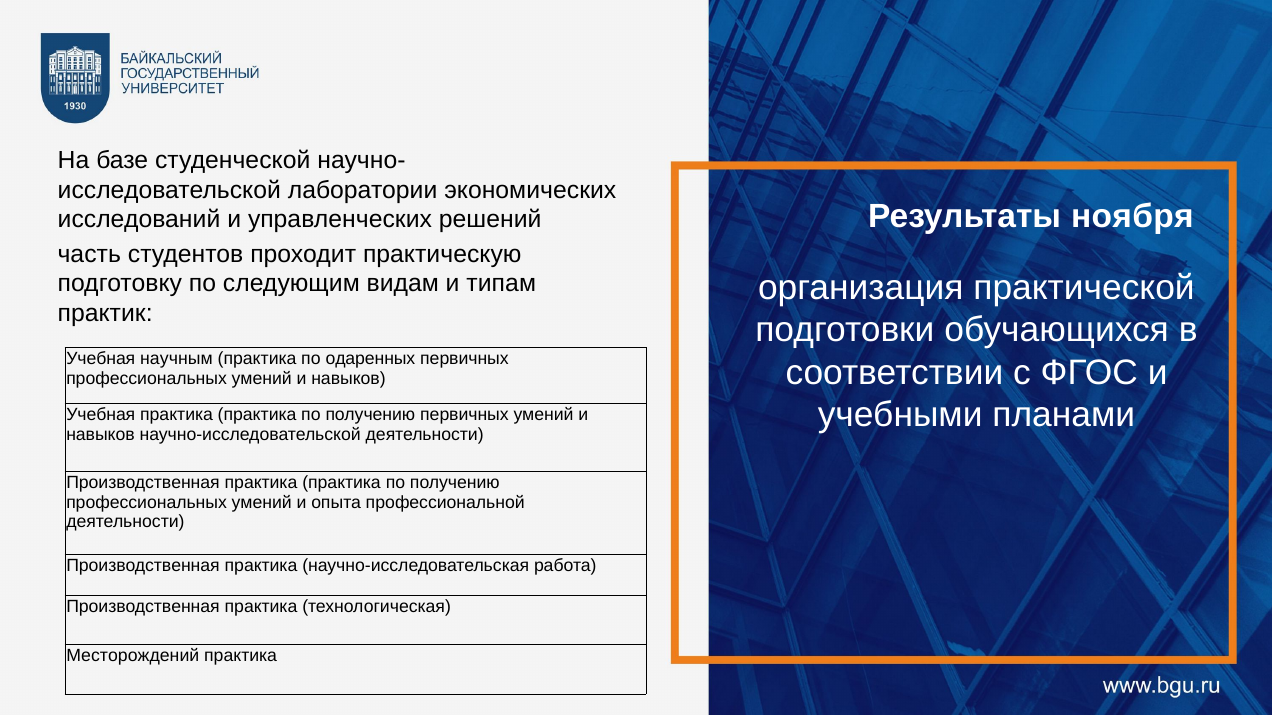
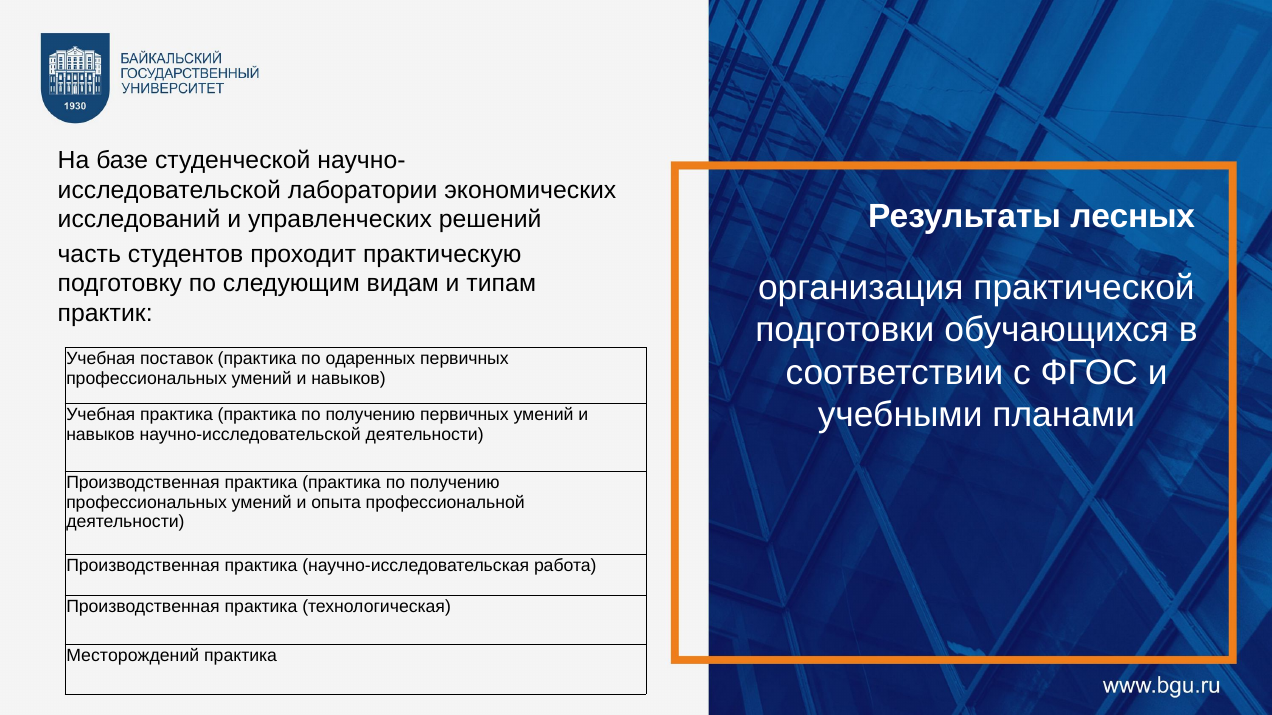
ноября: ноября -> лесных (1133, 216)
научным: научным -> поставок (177, 359)
